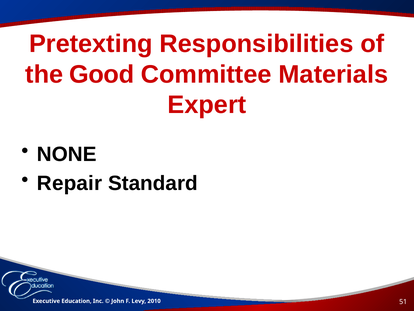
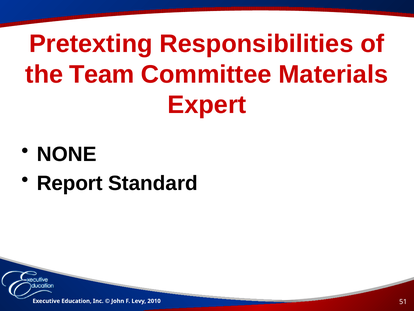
Good: Good -> Team (102, 74)
Repair: Repair -> Report (70, 183)
